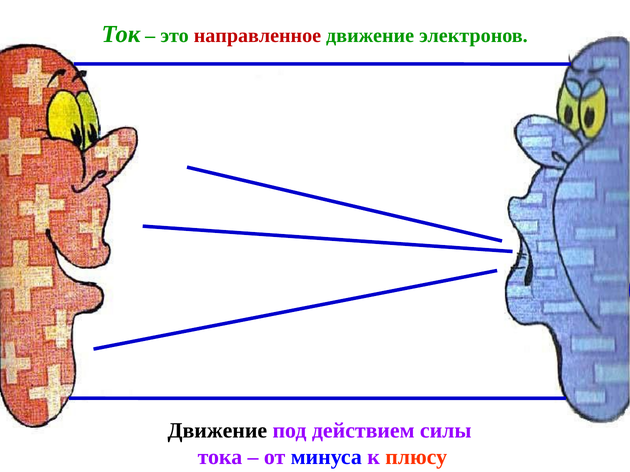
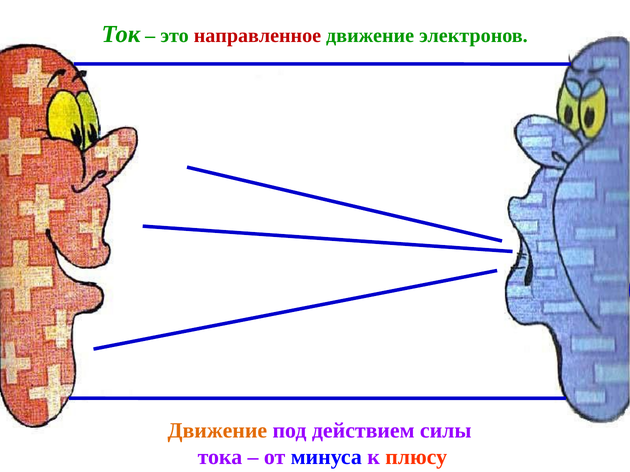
Движение colour: black -> orange (217, 431)
